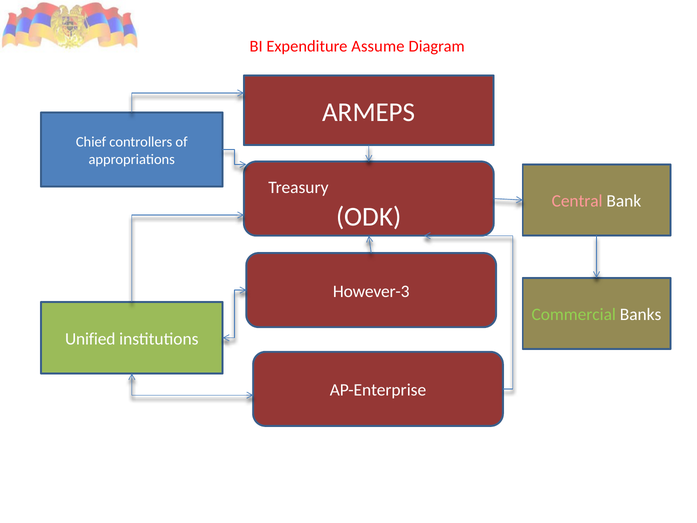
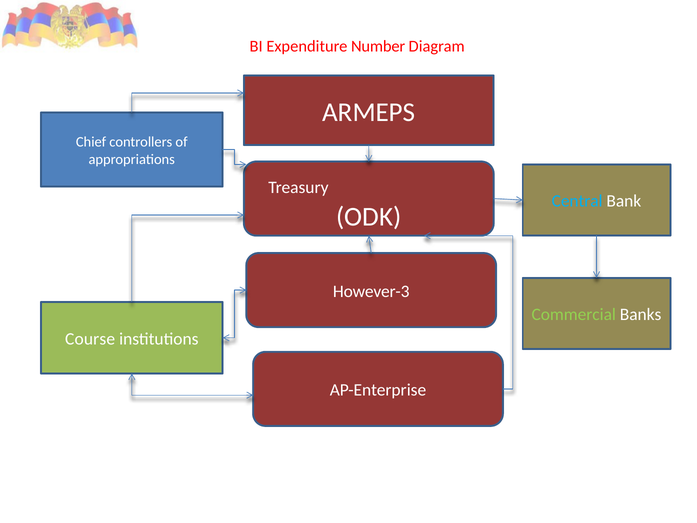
Assume: Assume -> Number (378, 46)
Central colour: pink -> light blue (577, 201)
Unified: Unified -> Course (90, 339)
